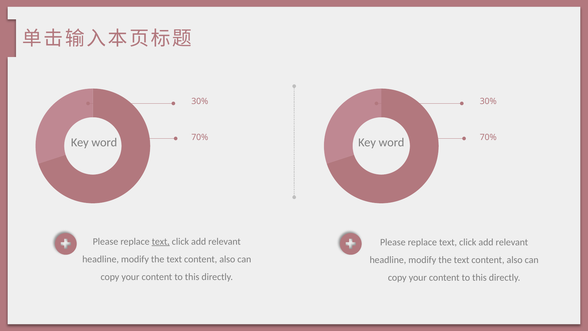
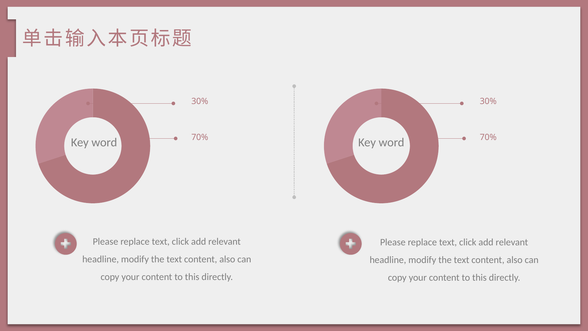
text underline: present -> none (161, 241)
